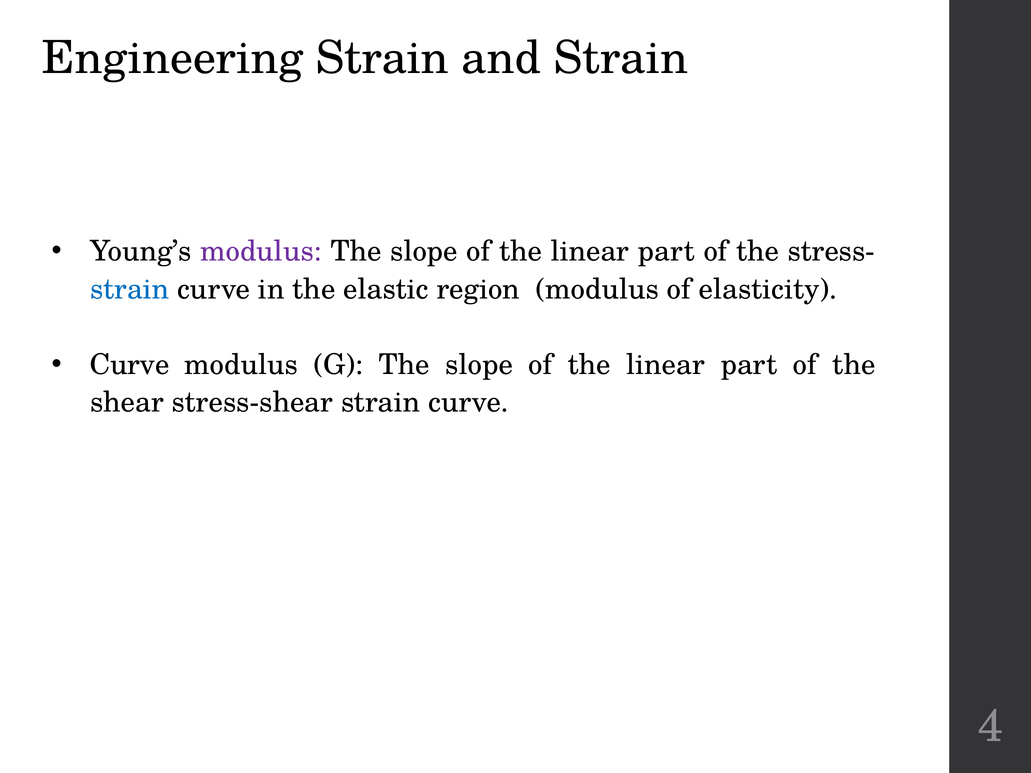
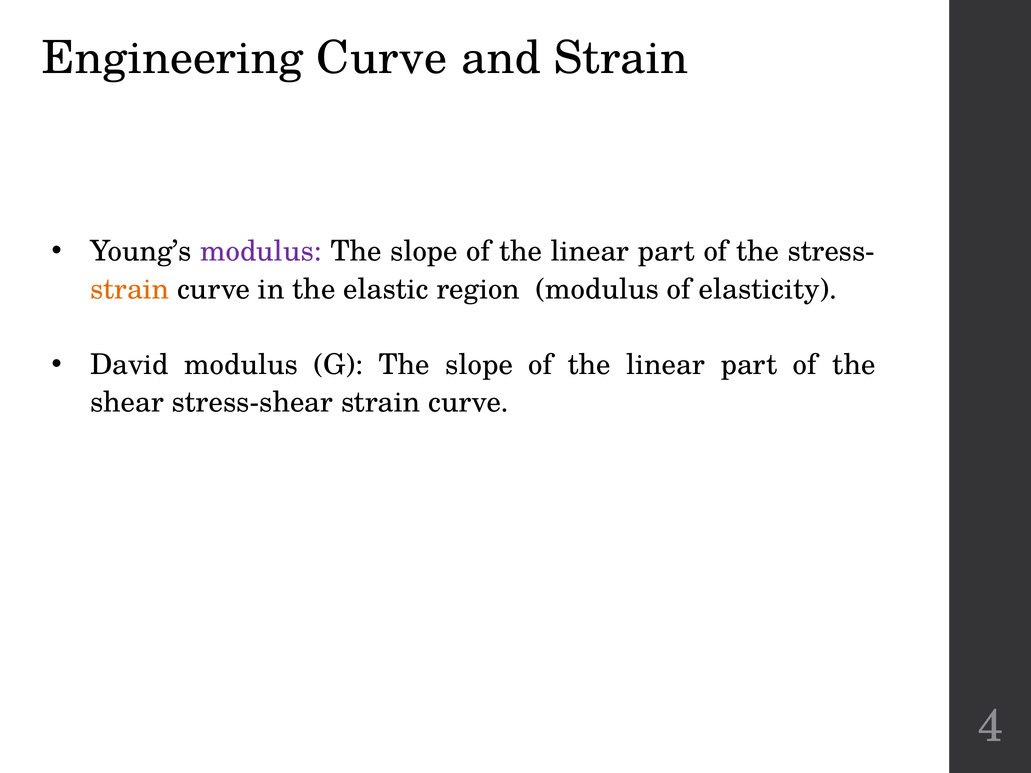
Engineering Strain: Strain -> Curve (382, 58)
strain colour: blue -> orange (130, 289)
Curve: Curve -> David (130, 365)
